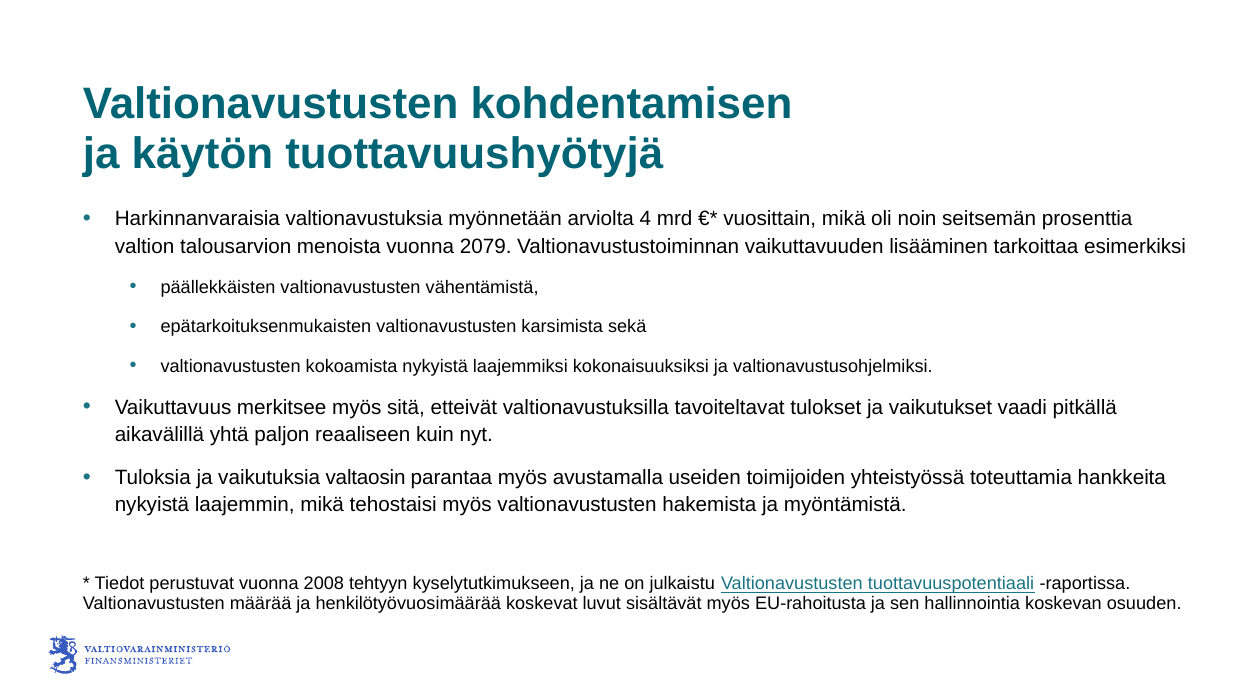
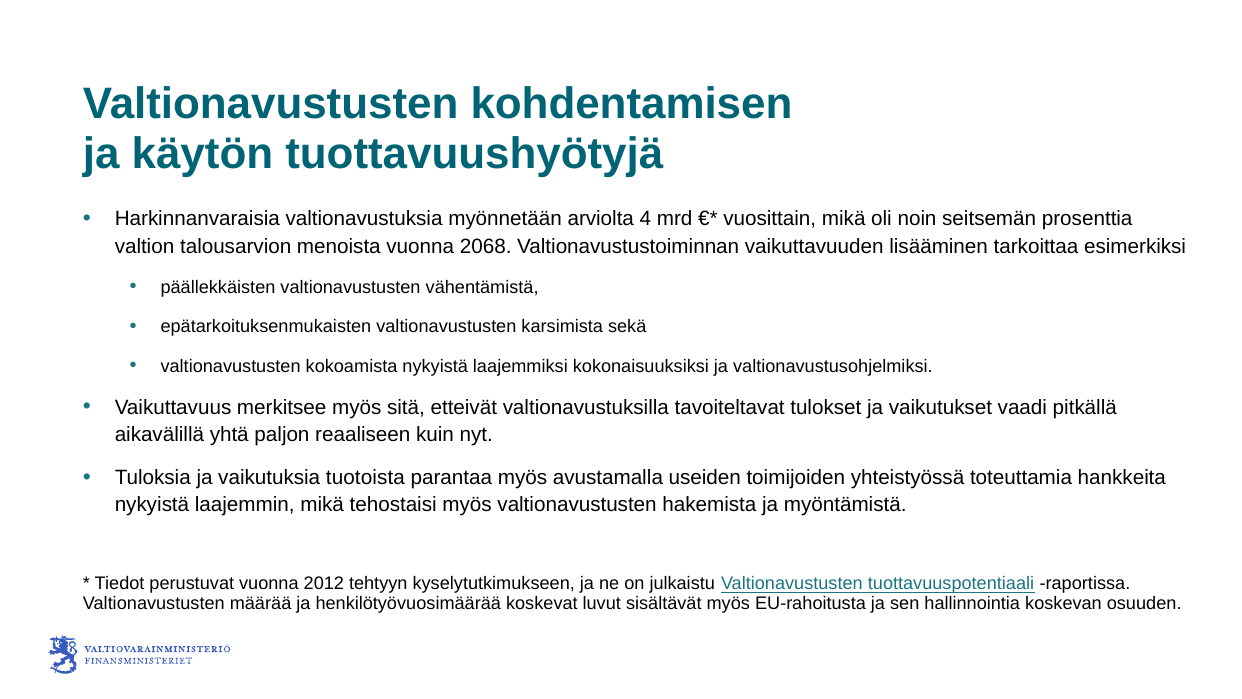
2079: 2079 -> 2068 (486, 246)
valtaosin: valtaosin -> tuotoista (365, 477)
2008: 2008 -> 2012 (324, 584)
